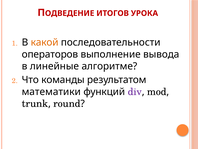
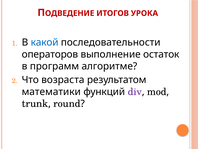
какой colour: orange -> blue (45, 42)
вывода: вывода -> остаток (161, 54)
линейные: линейные -> программ (54, 66)
команды: команды -> возраста (63, 80)
